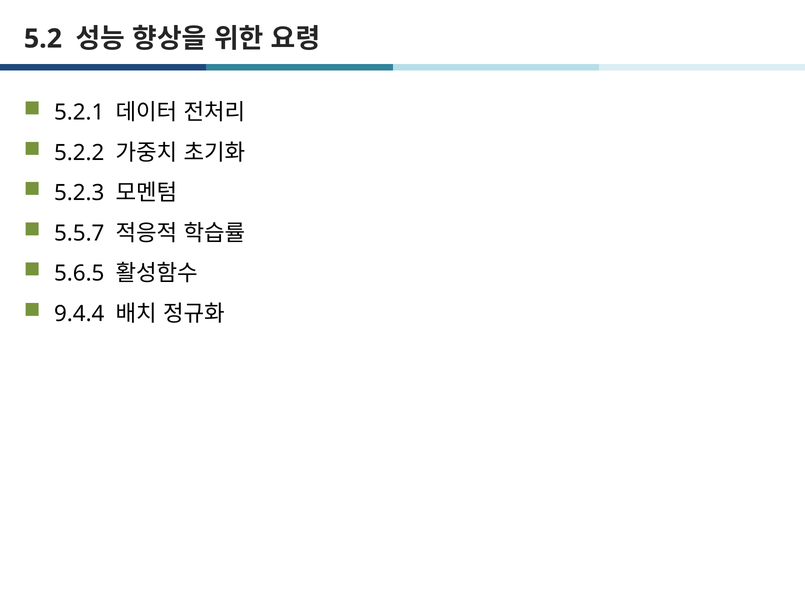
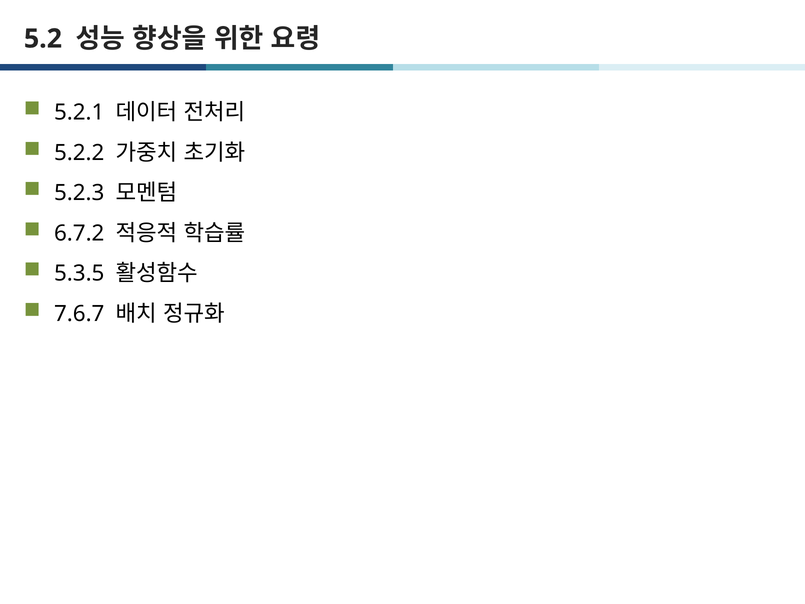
5.5.7: 5.5.7 -> 6.7.2 (79, 233)
5.6.5: 5.6.5 -> 5.3.5 (79, 273)
9.4.4: 9.4.4 -> 7.6.7 (79, 314)
